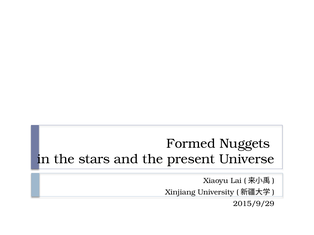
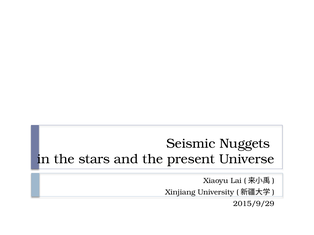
Formed: Formed -> Seismic (191, 144)
